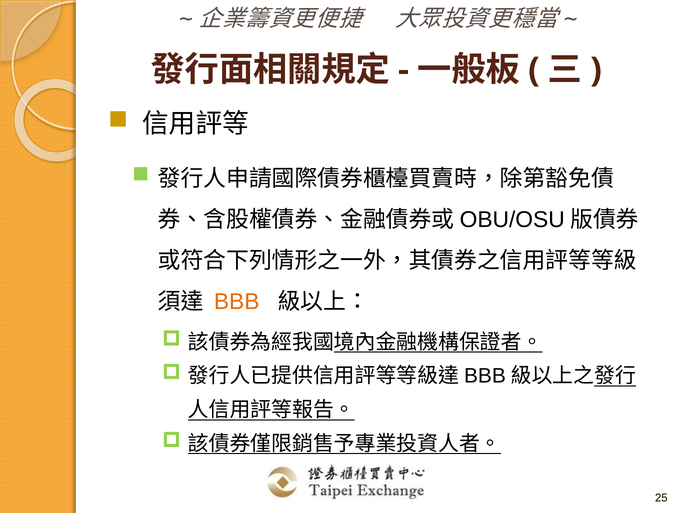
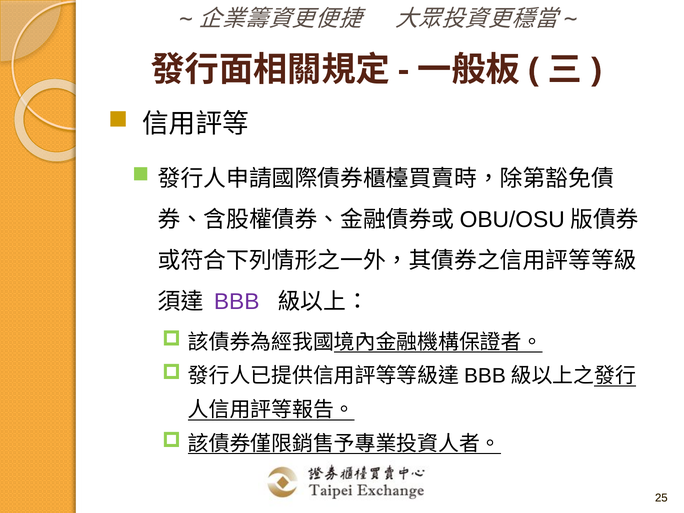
BBB colour: orange -> purple (237, 302)
